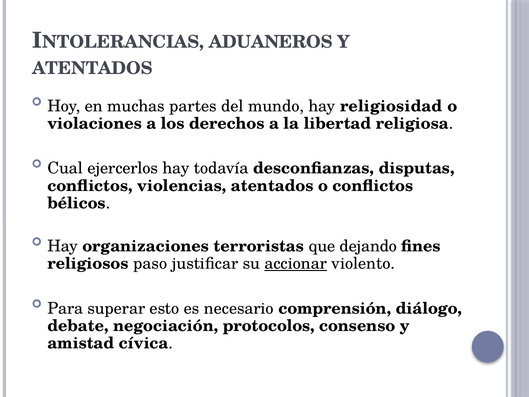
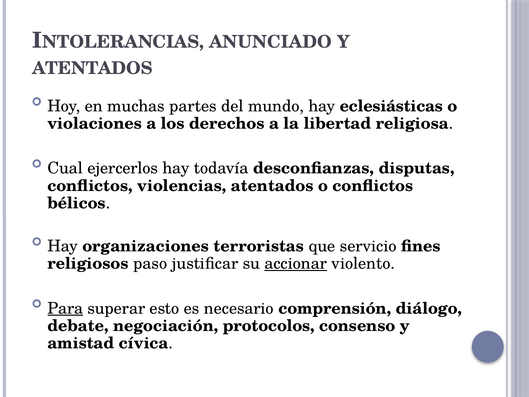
ADUANEROS: ADUANEROS -> ANUNCIADO (271, 42)
religiosidad: religiosidad -> eclesiásticas (391, 106)
dejando: dejando -> servicio (368, 246)
Para underline: none -> present (65, 308)
